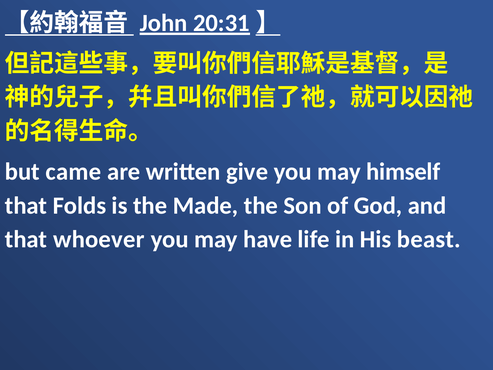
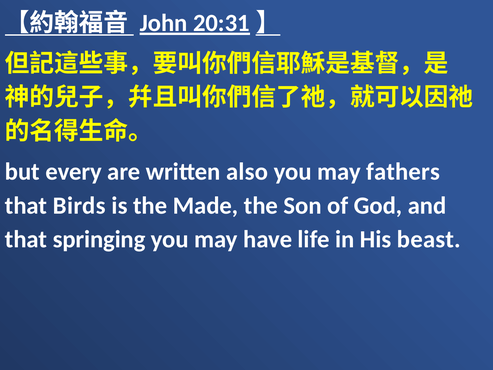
came: came -> every (74, 172)
give: give -> also (247, 172)
himself: himself -> fathers (403, 172)
Folds: Folds -> Birds (79, 205)
whoever: whoever -> springing (99, 239)
